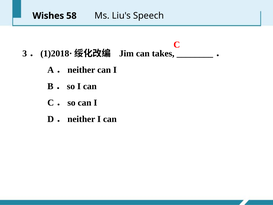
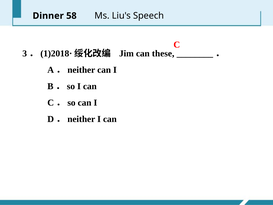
Wishes: Wishes -> Dinner (48, 16)
takes: takes -> these (163, 53)
